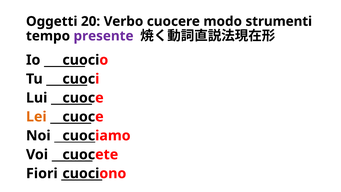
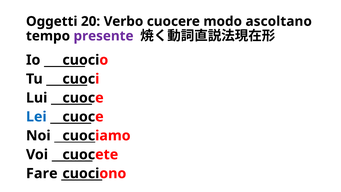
strumenti: strumenti -> ascoltano (279, 21)
Lei colour: orange -> blue (36, 117)
Fiori: Fiori -> Fare (42, 173)
